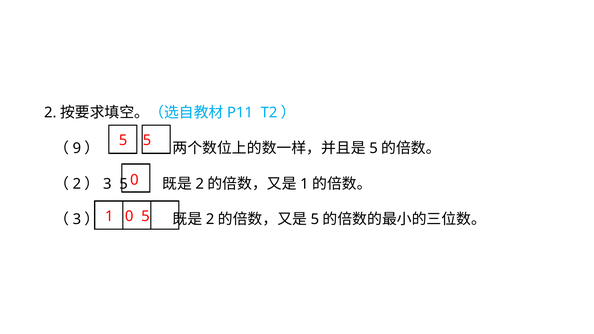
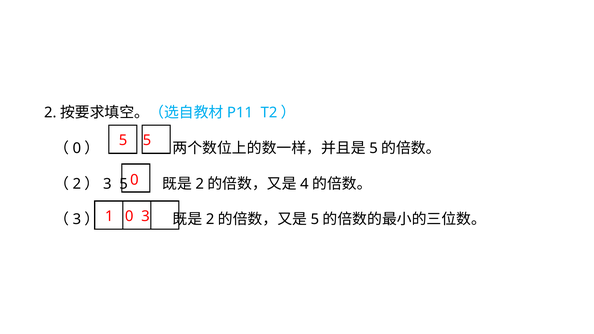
9: 9 -> 0 (77, 148)
1: 1 -> 4 (304, 184)
0 5: 5 -> 3 (145, 216)
